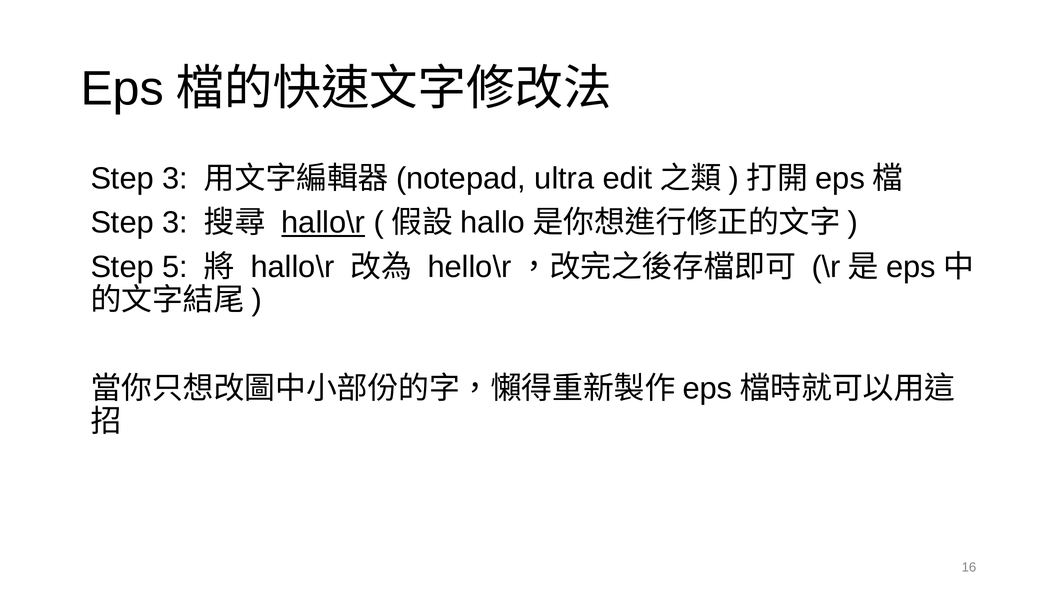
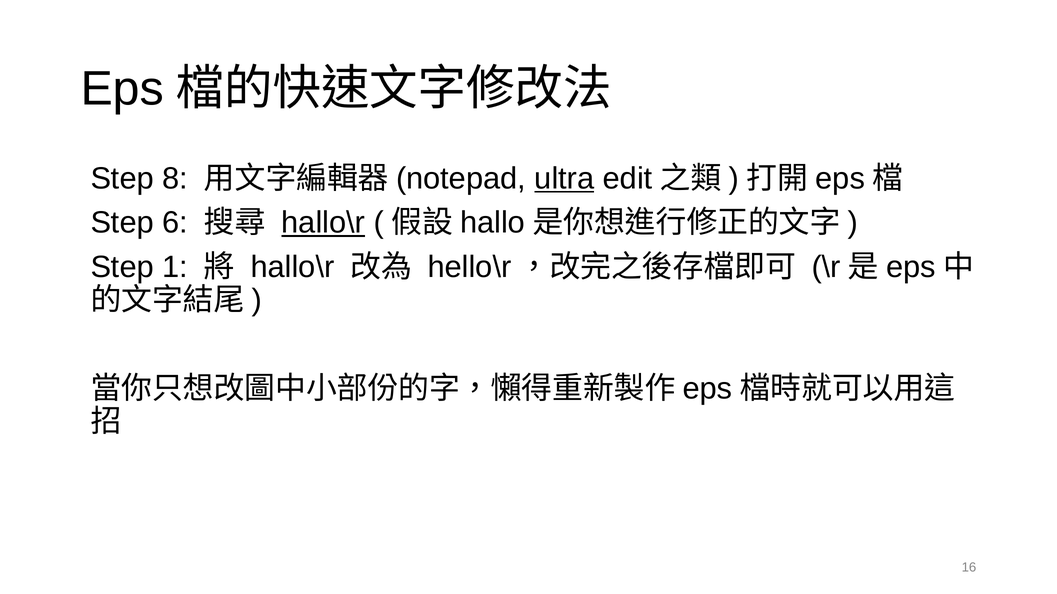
3: 3 -> 8 (175, 179)
ultra underline: none -> present (564, 179)
3: 3 -> 6 (175, 223)
5: 5 -> 1 (175, 267)
